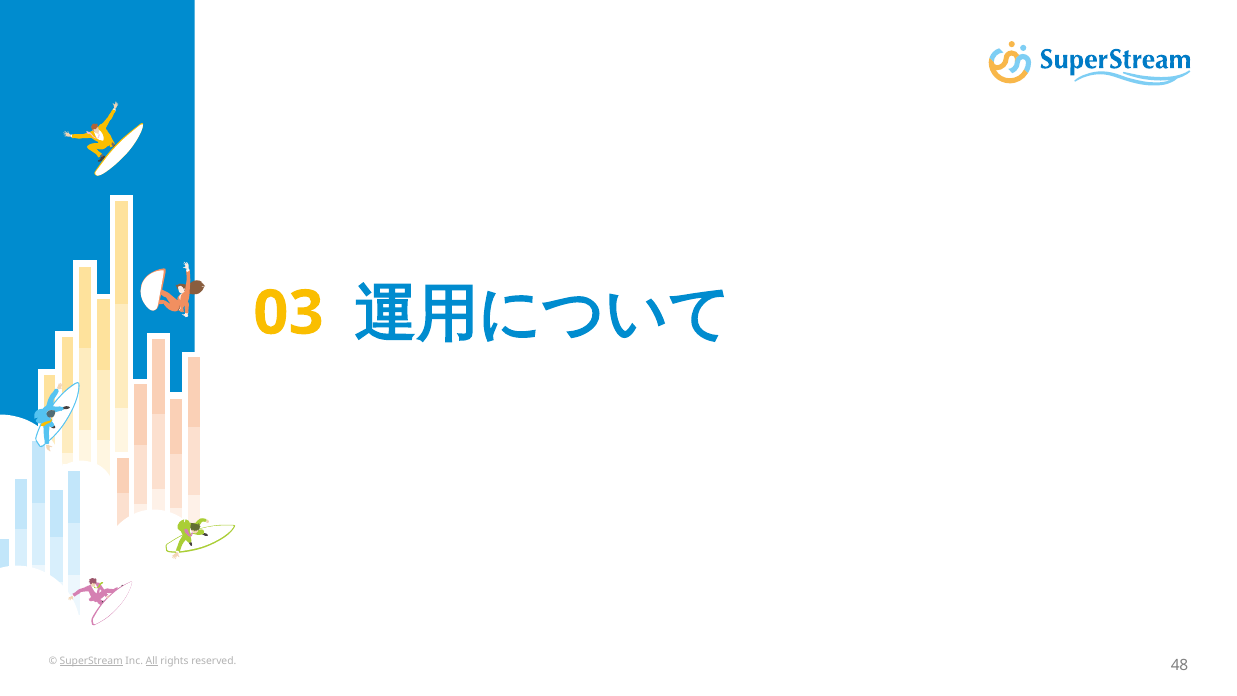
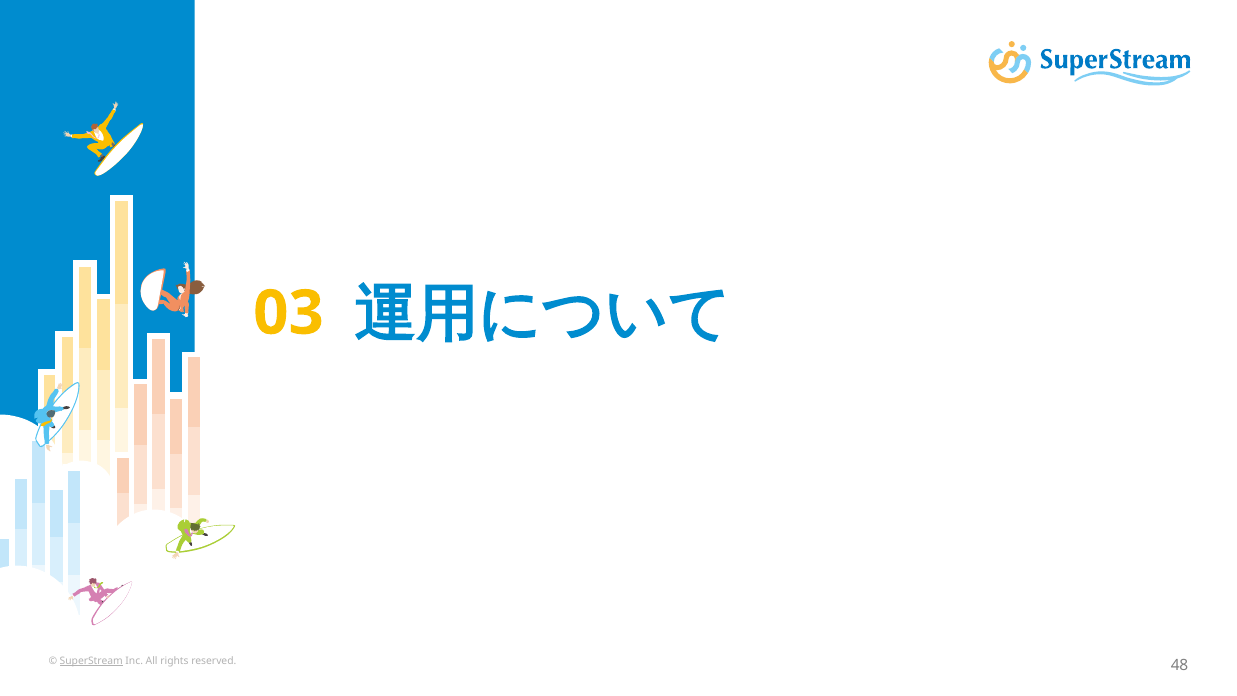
All underline: present -> none (152, 661)
